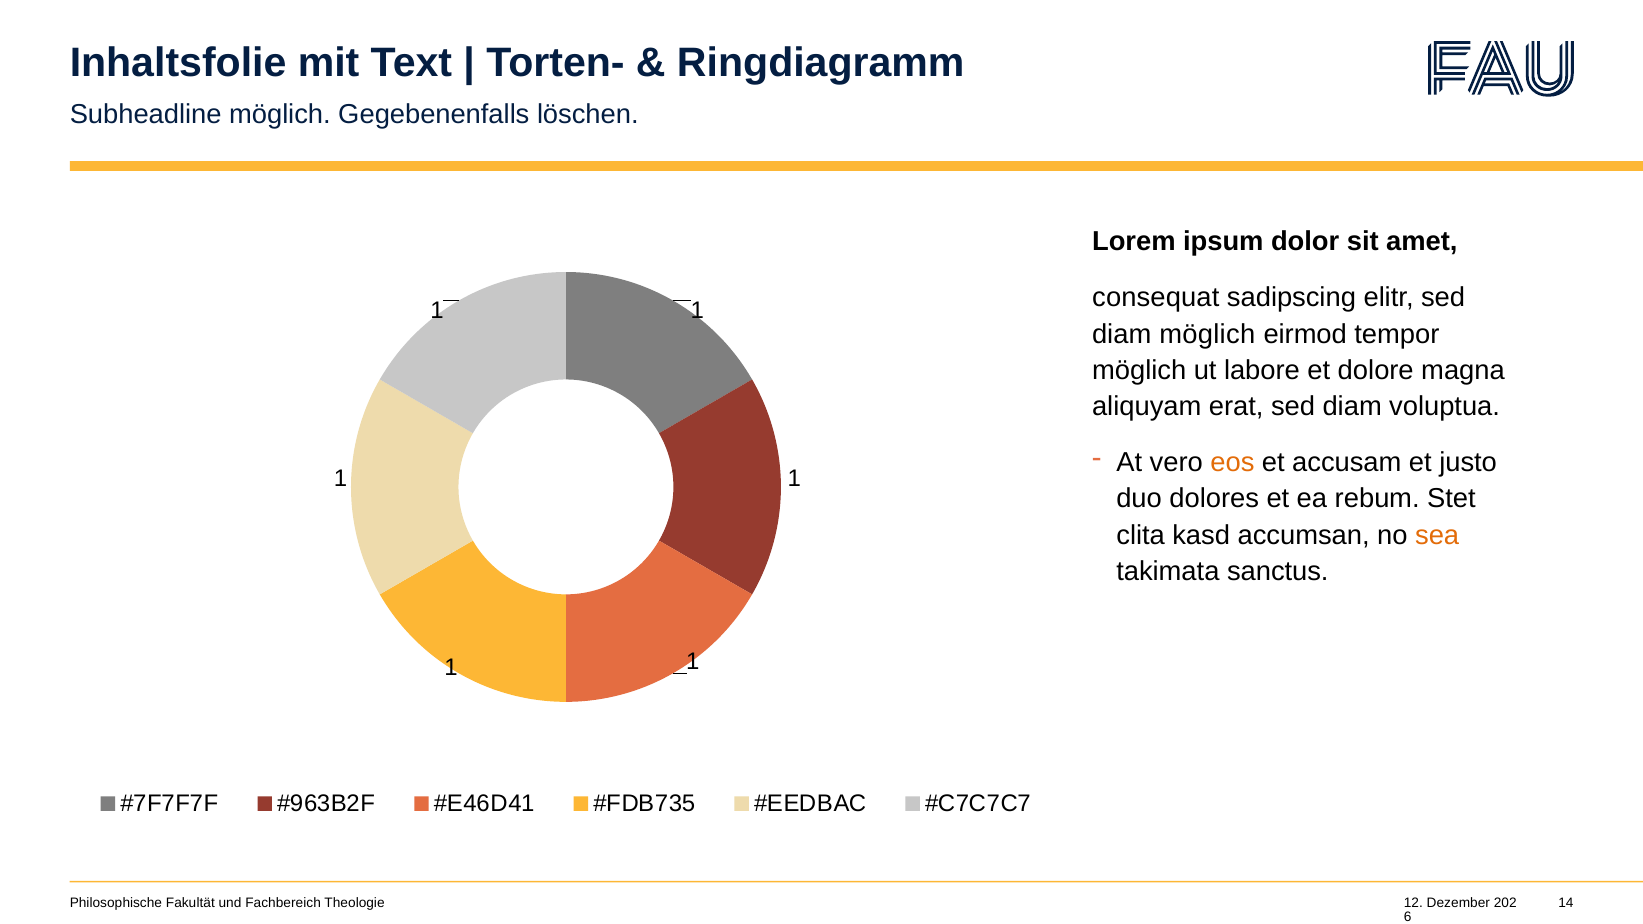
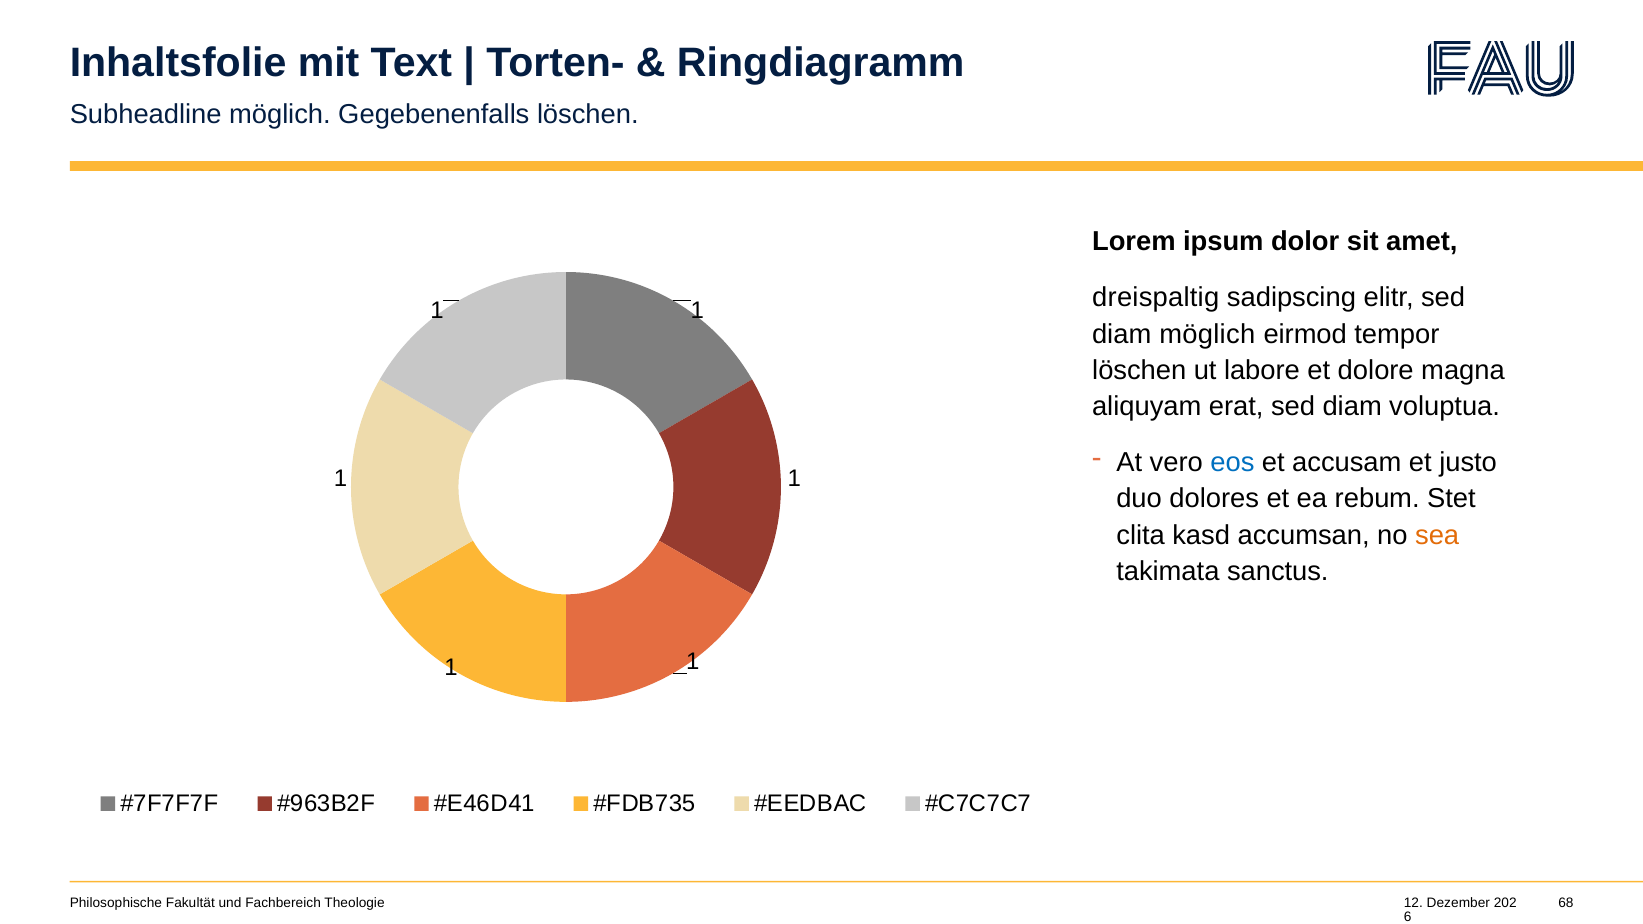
consequat: consequat -> dreispaltig (1156, 298)
möglich: möglich -> löschen (1139, 370)
eos colour: orange -> blue (1232, 463)
14: 14 -> 68 (1566, 903)
